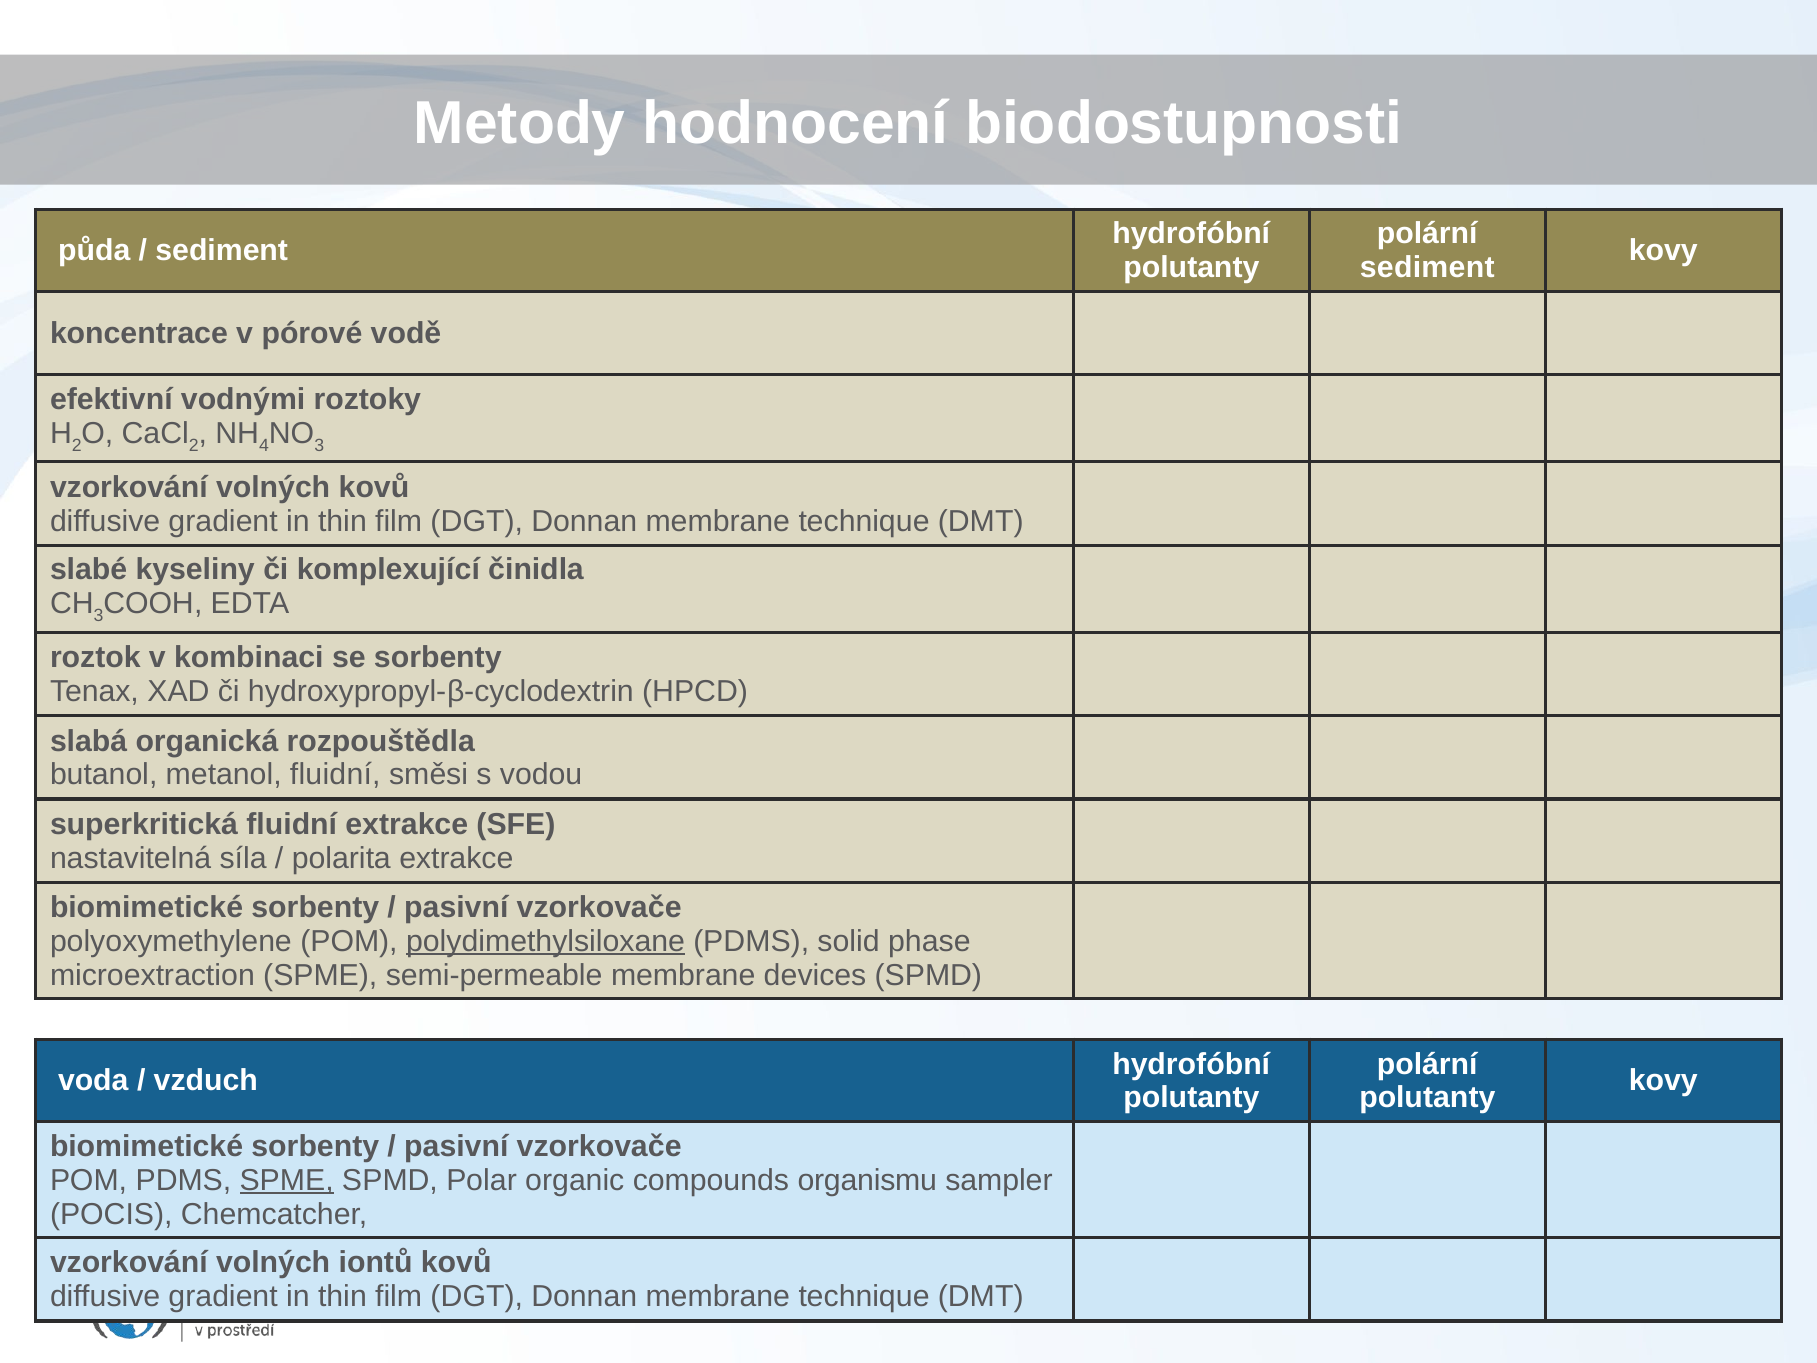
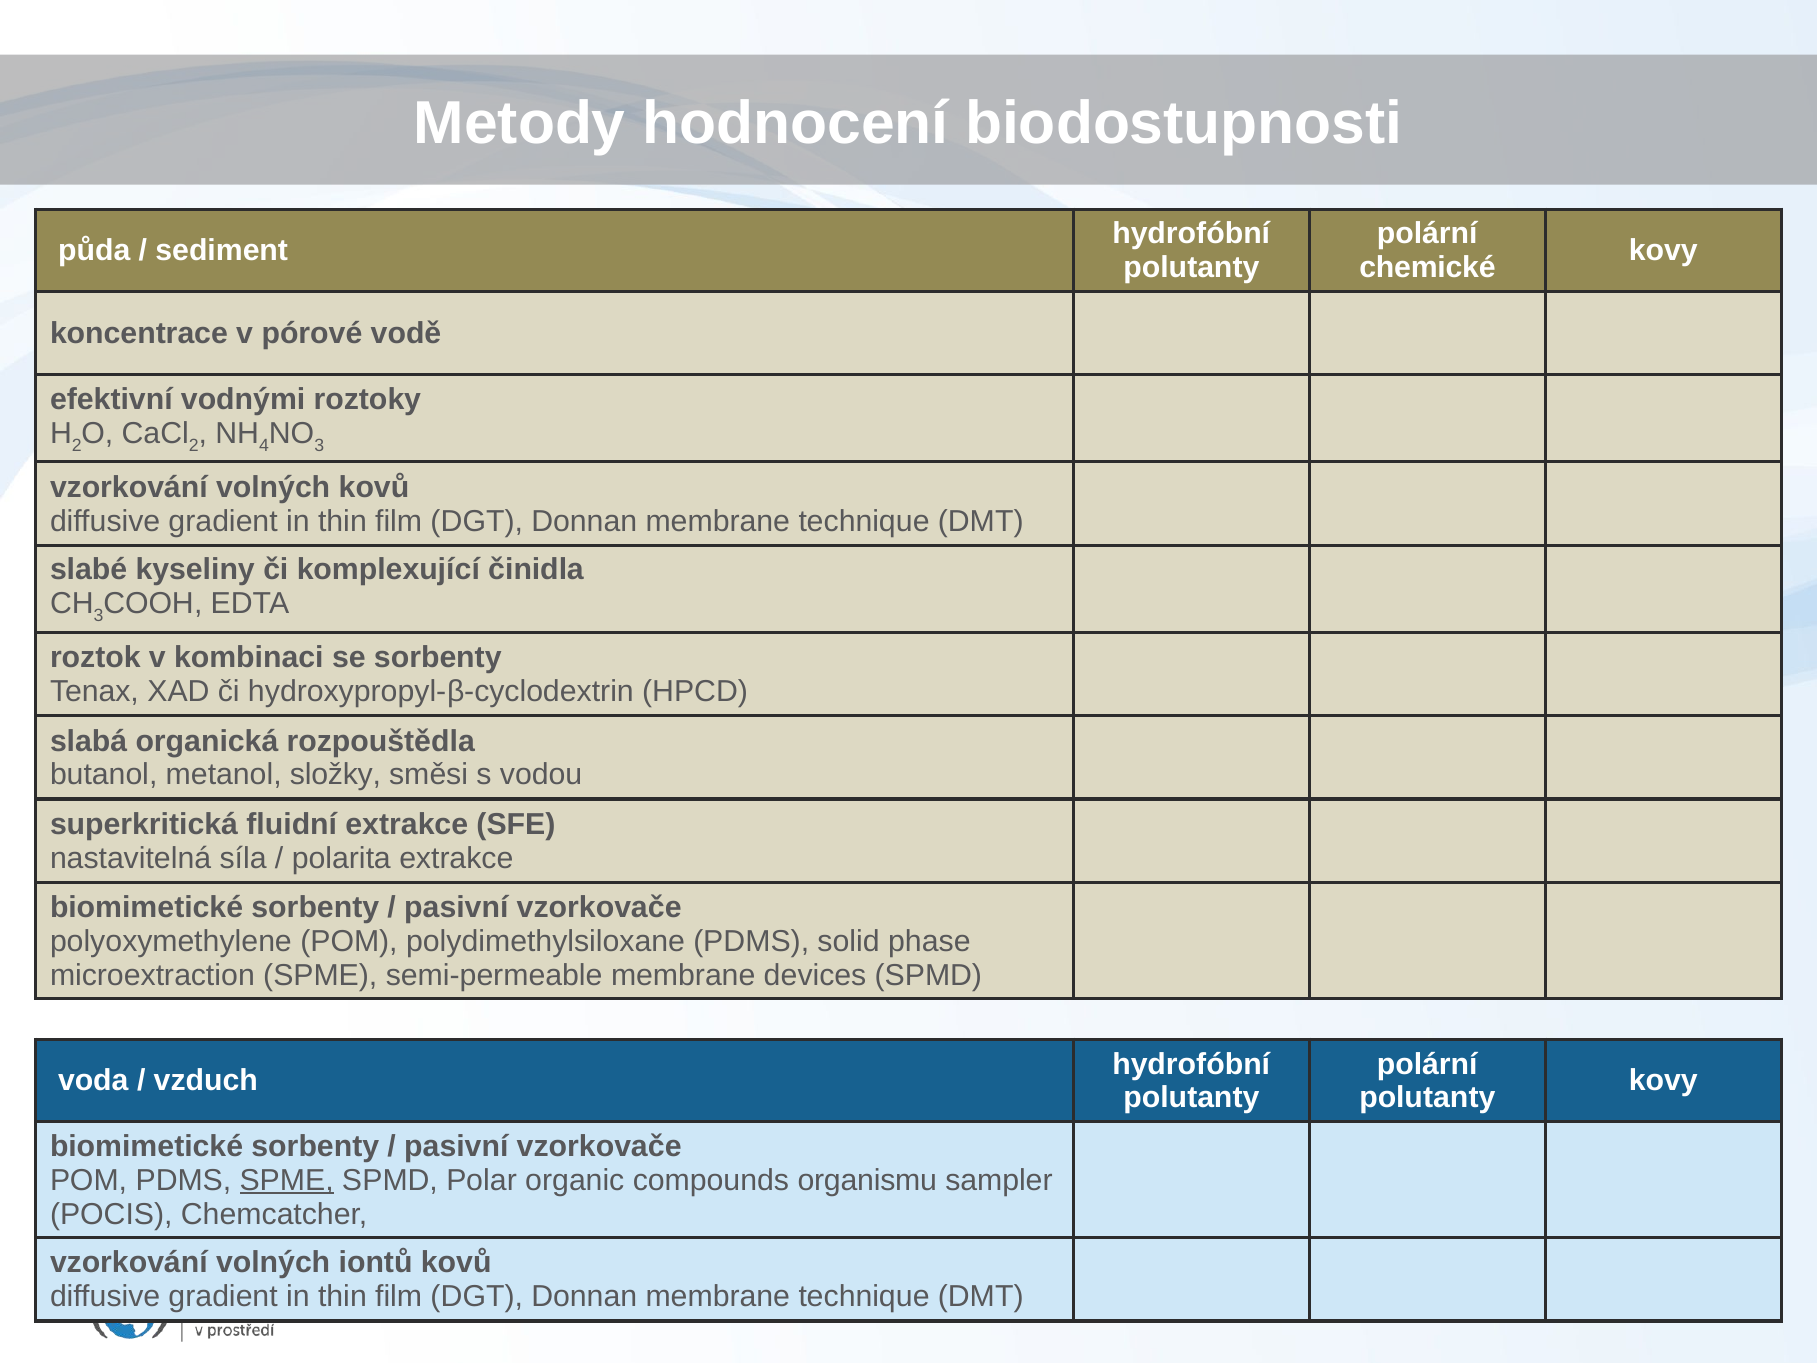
sediment: sediment -> chemické (1428, 268)
metanol fluidní: fluidní -> složky (335, 775)
polydimethylsiloxane underline: present -> none (546, 941)
